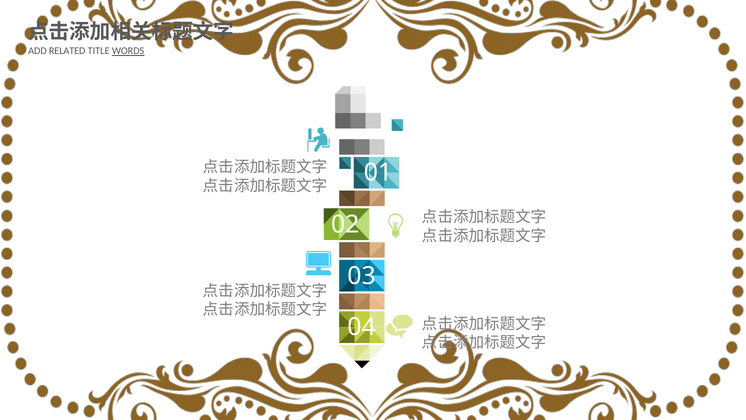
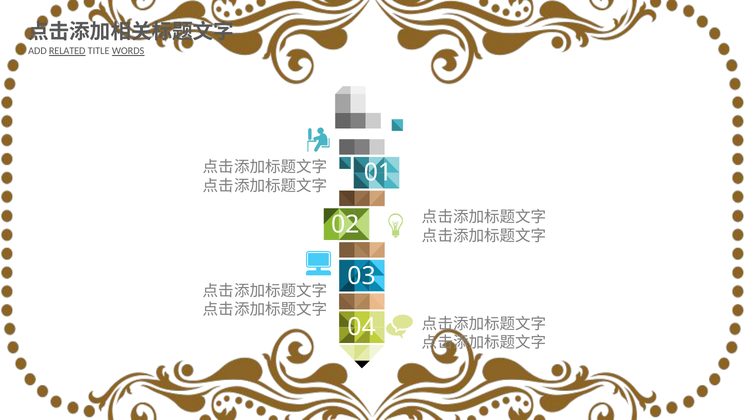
RELATED underline: none -> present (67, 51)
